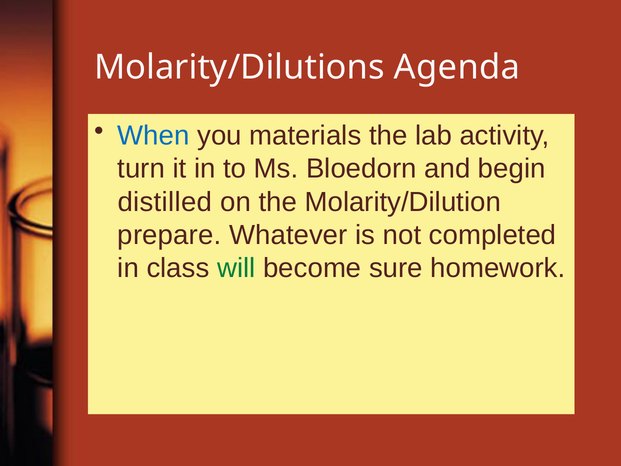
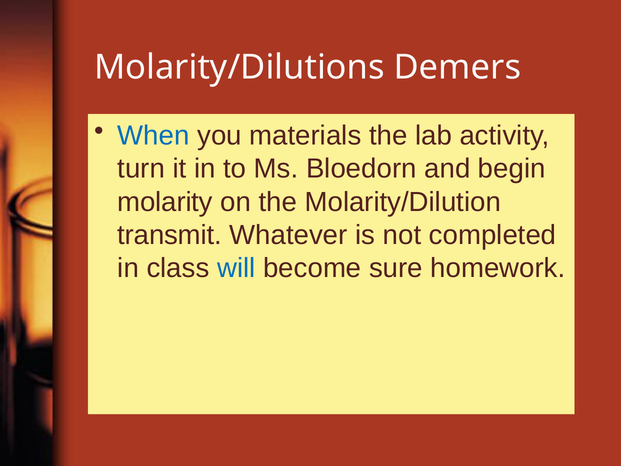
Agenda: Agenda -> Demers (457, 67)
distilled: distilled -> molarity (165, 202)
prepare: prepare -> transmit (170, 235)
will colour: green -> blue (236, 268)
